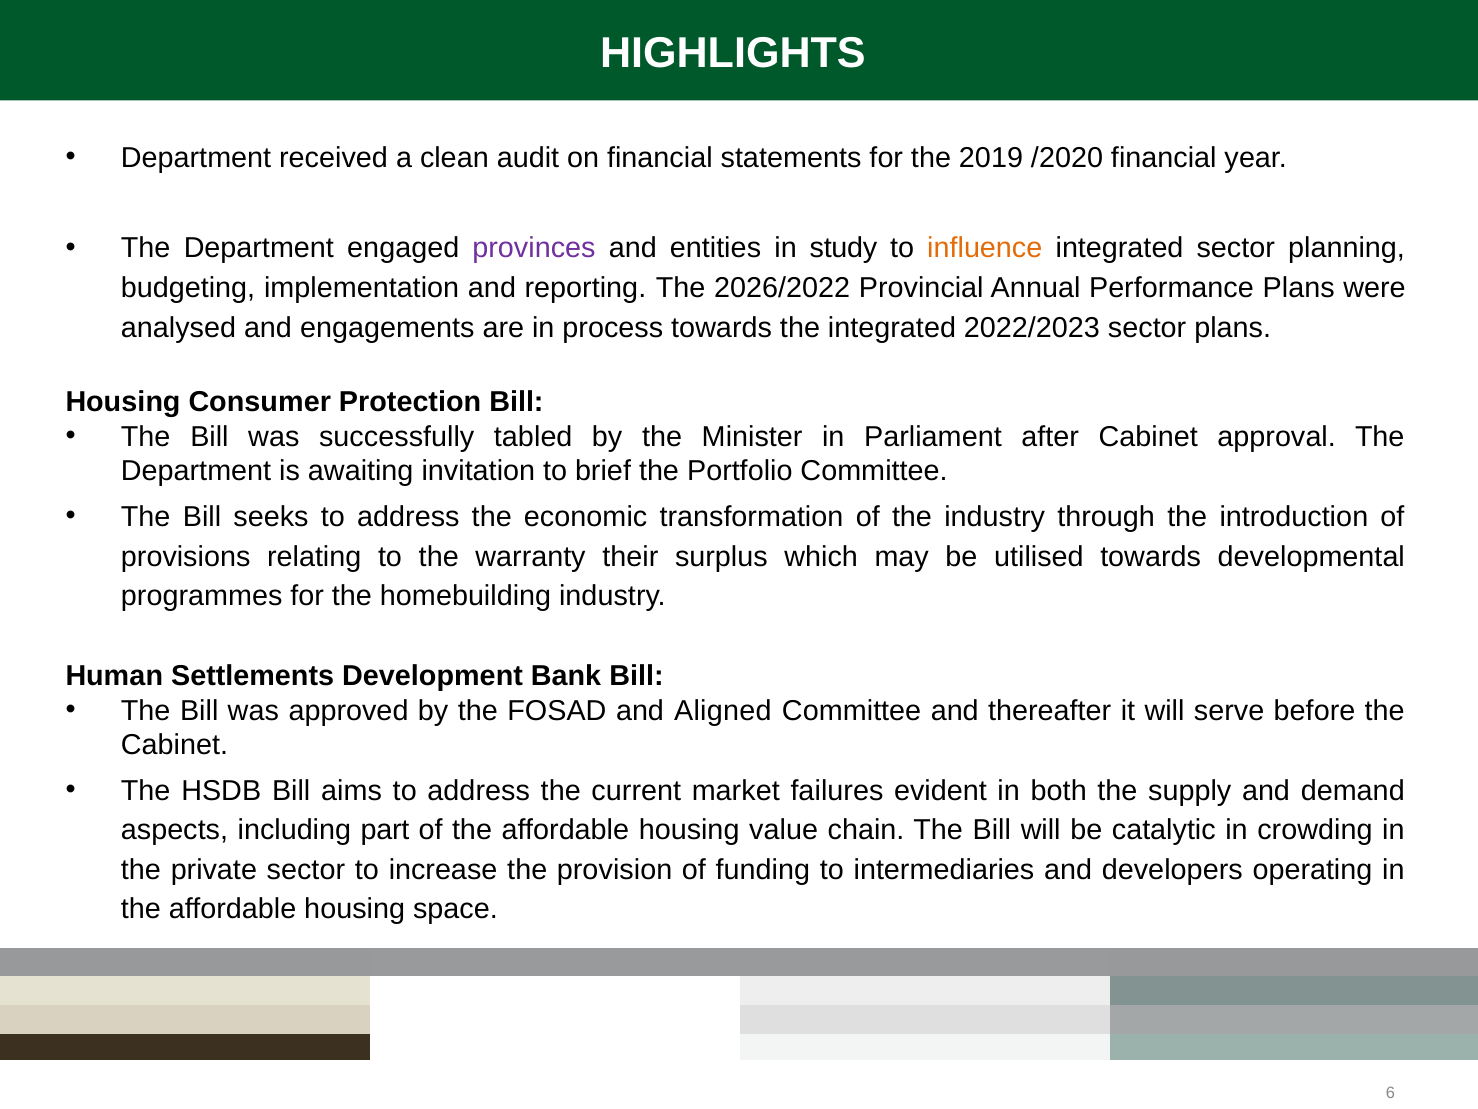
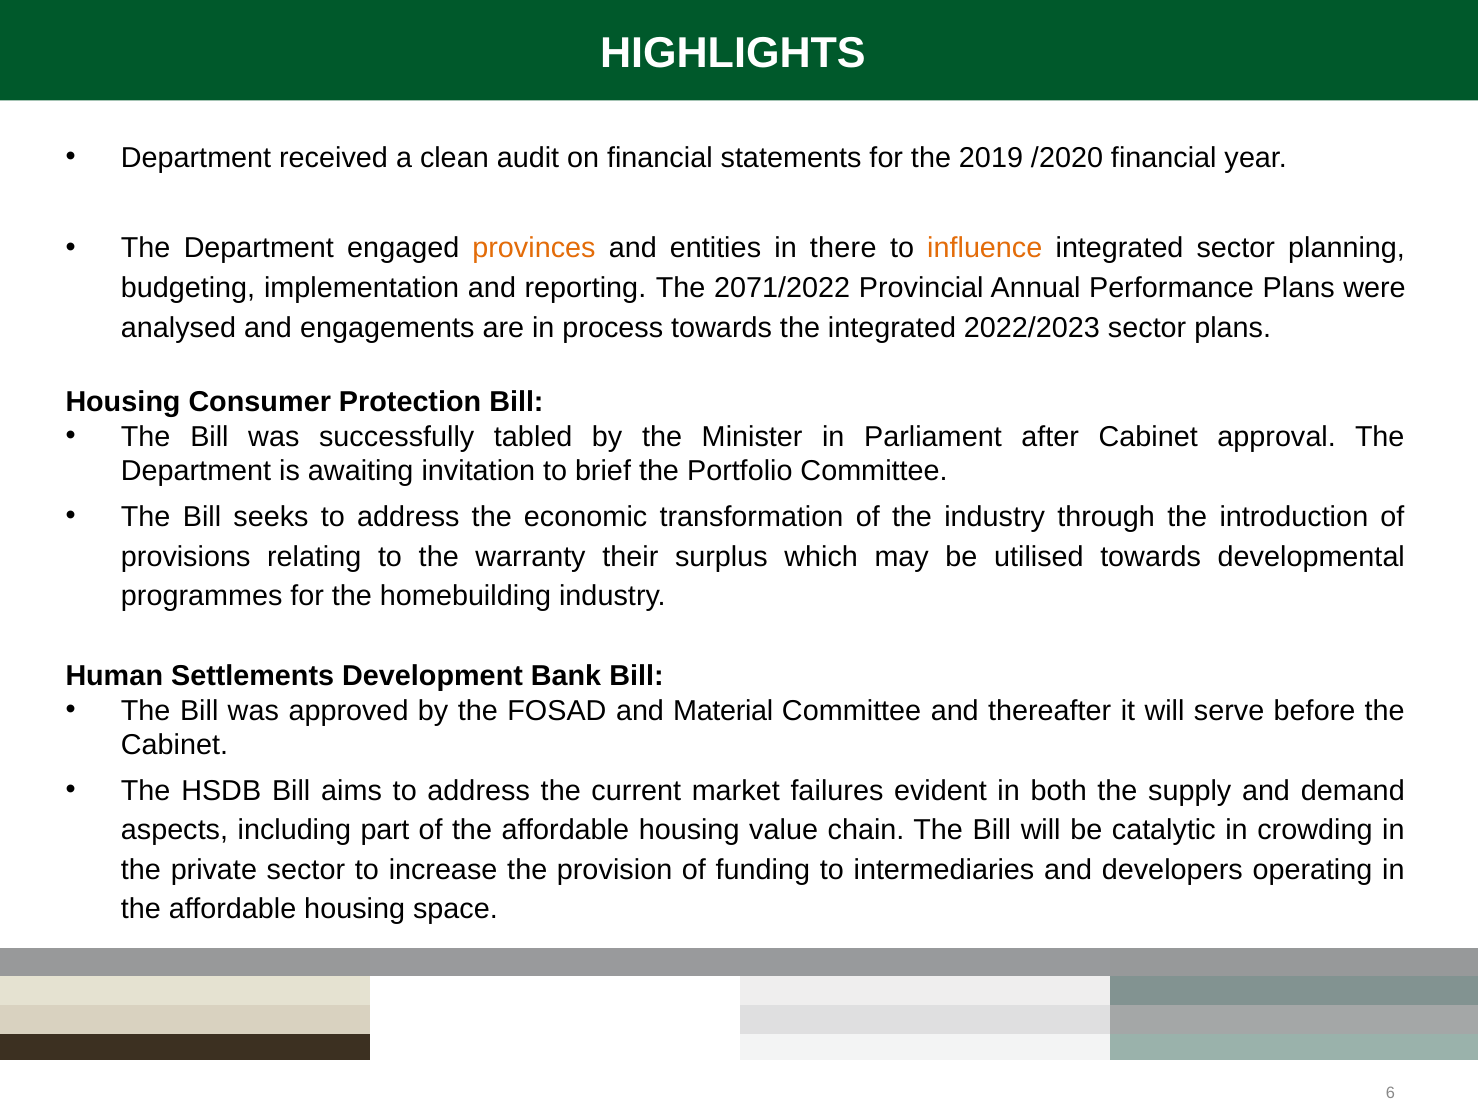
provinces colour: purple -> orange (534, 248)
study: study -> there (843, 248)
2026/2022: 2026/2022 -> 2071/2022 (782, 288)
Aligned: Aligned -> Material (723, 710)
